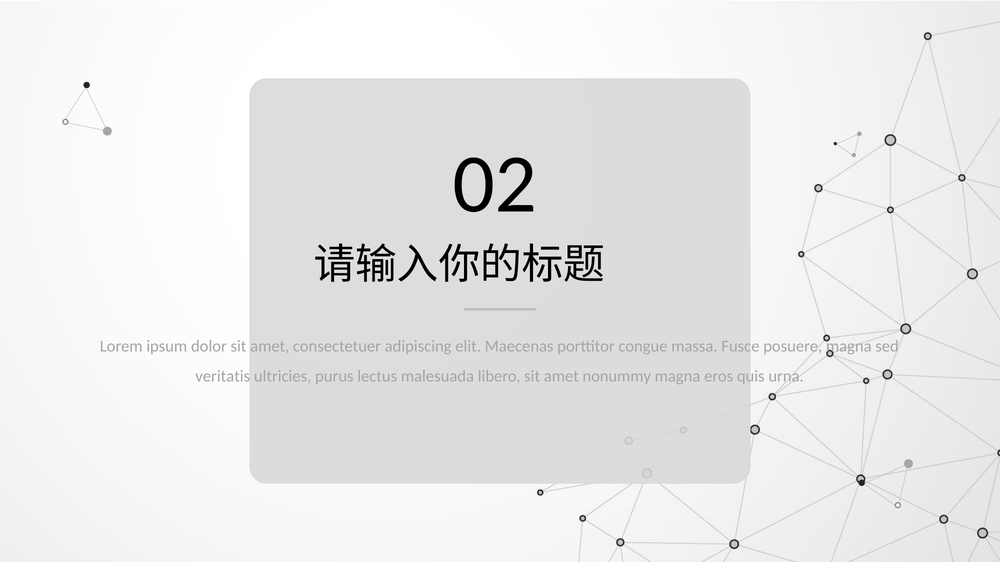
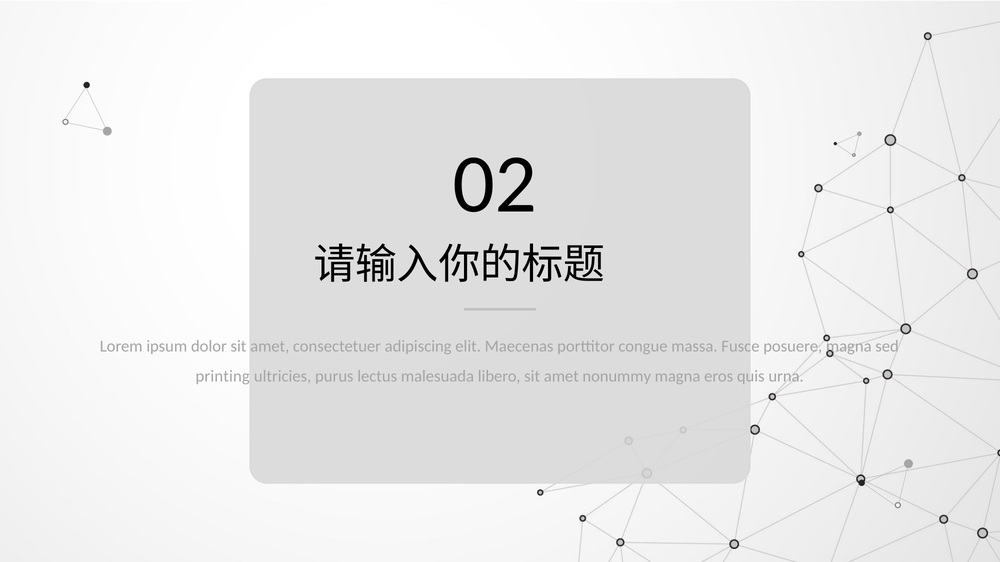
veritatis: veritatis -> printing (223, 377)
